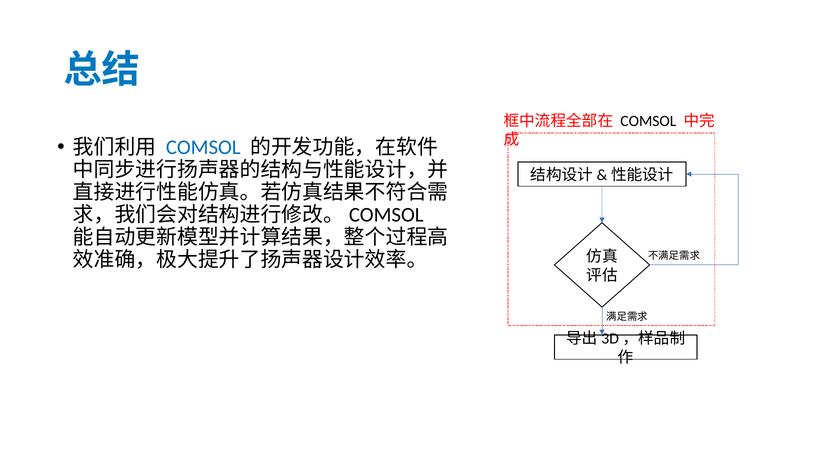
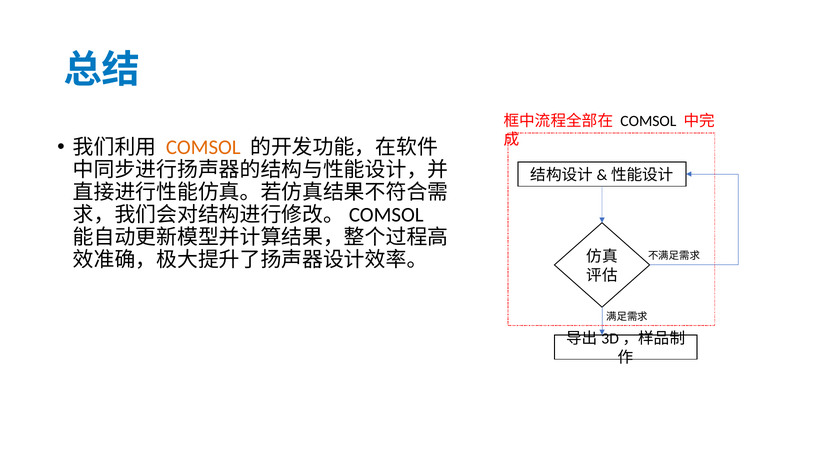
COMSOL colour: blue -> orange (203, 147)
